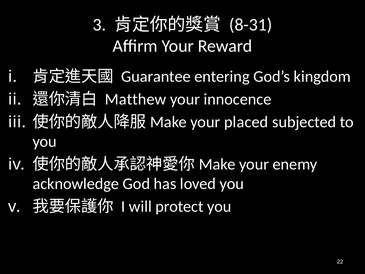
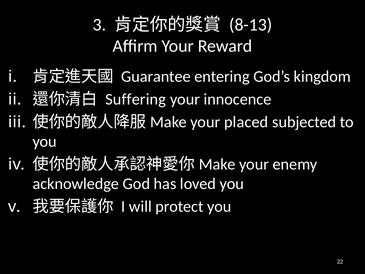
8-31: 8-31 -> 8-13 (251, 25)
Matthew: Matthew -> Suffering (136, 99)
